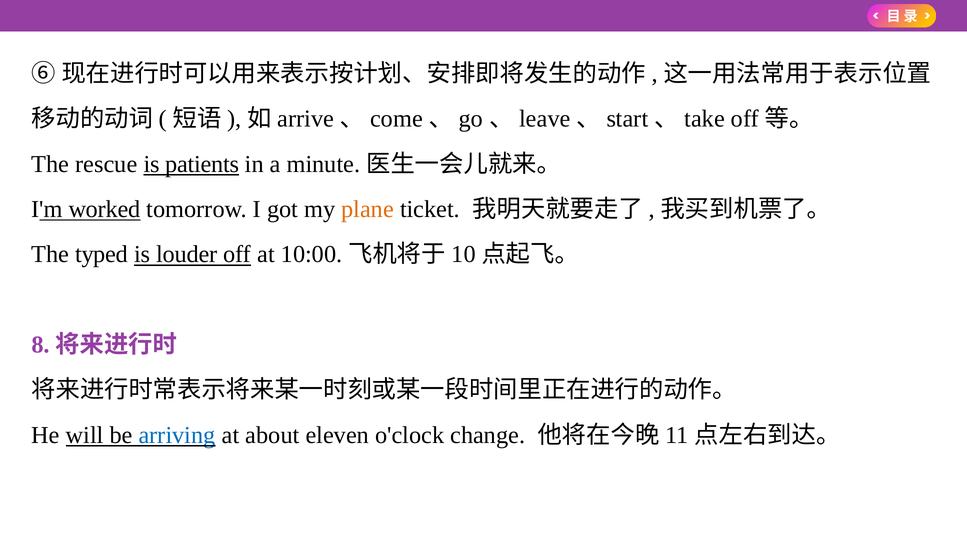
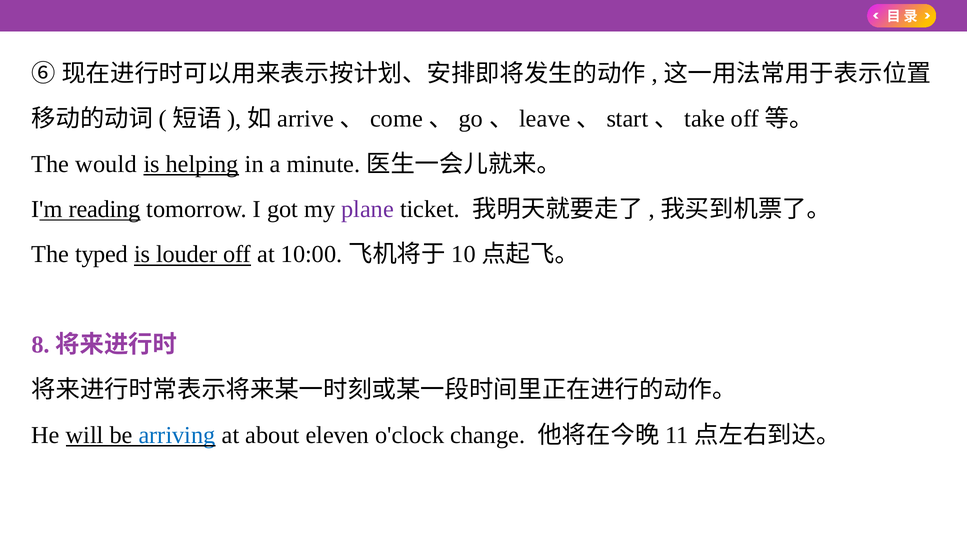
rescue: rescue -> would (106, 164)
patients: patients -> helping (202, 164)
worked: worked -> reading (105, 209)
plane colour: orange -> purple (368, 209)
